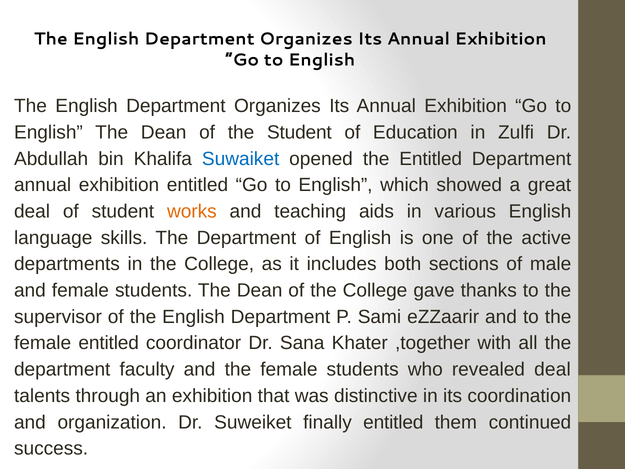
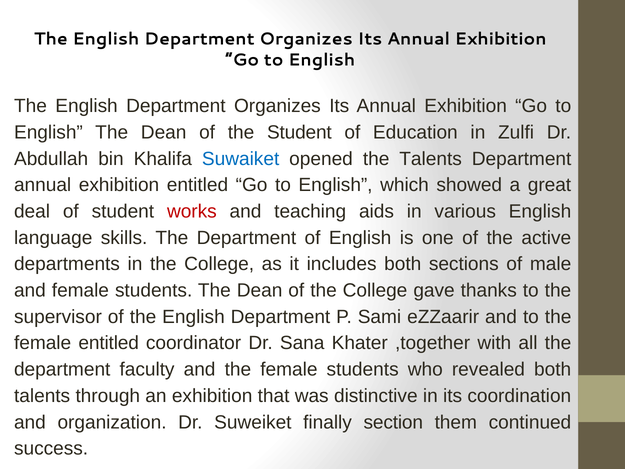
the Entitled: Entitled -> Talents (431, 159)
works colour: orange -> red (192, 211)
revealed deal: deal -> both (553, 369)
finally entitled: entitled -> section (393, 422)
